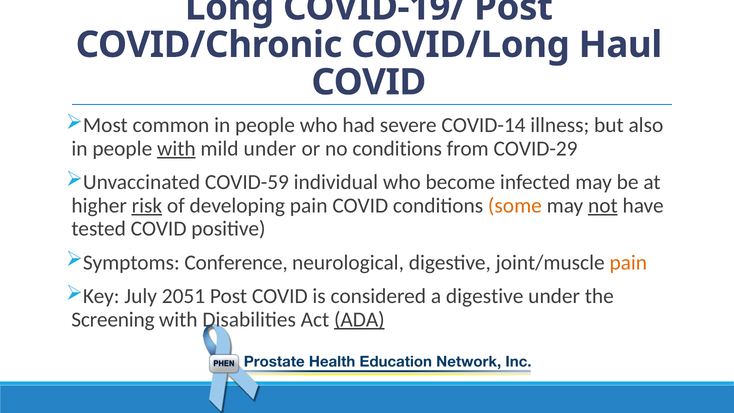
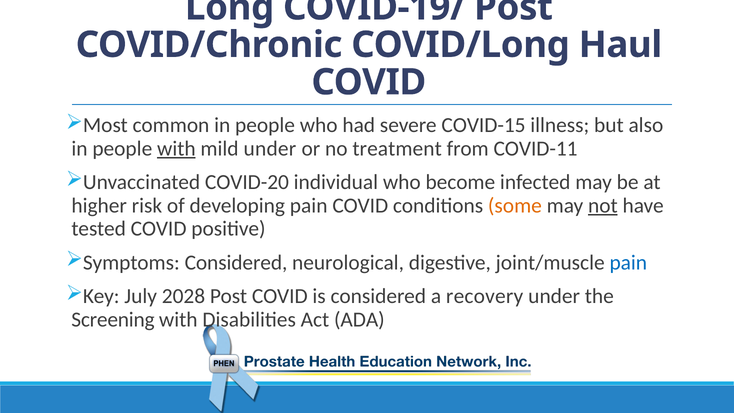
COVID-14: COVID-14 -> COVID-15 (483, 125)
no conditions: conditions -> treatment (397, 148)
COVID-29: COVID-29 -> COVID-11 (536, 148)
COVID-59: COVID-59 -> COVID-20 (247, 182)
risk underline: present -> none (147, 205)
Symptoms Conference: Conference -> Considered (236, 262)
pain colour: orange -> blue (628, 262)
2051: 2051 -> 2028 (183, 296)
a digestive: digestive -> recovery (485, 296)
ADA underline: present -> none (359, 319)
